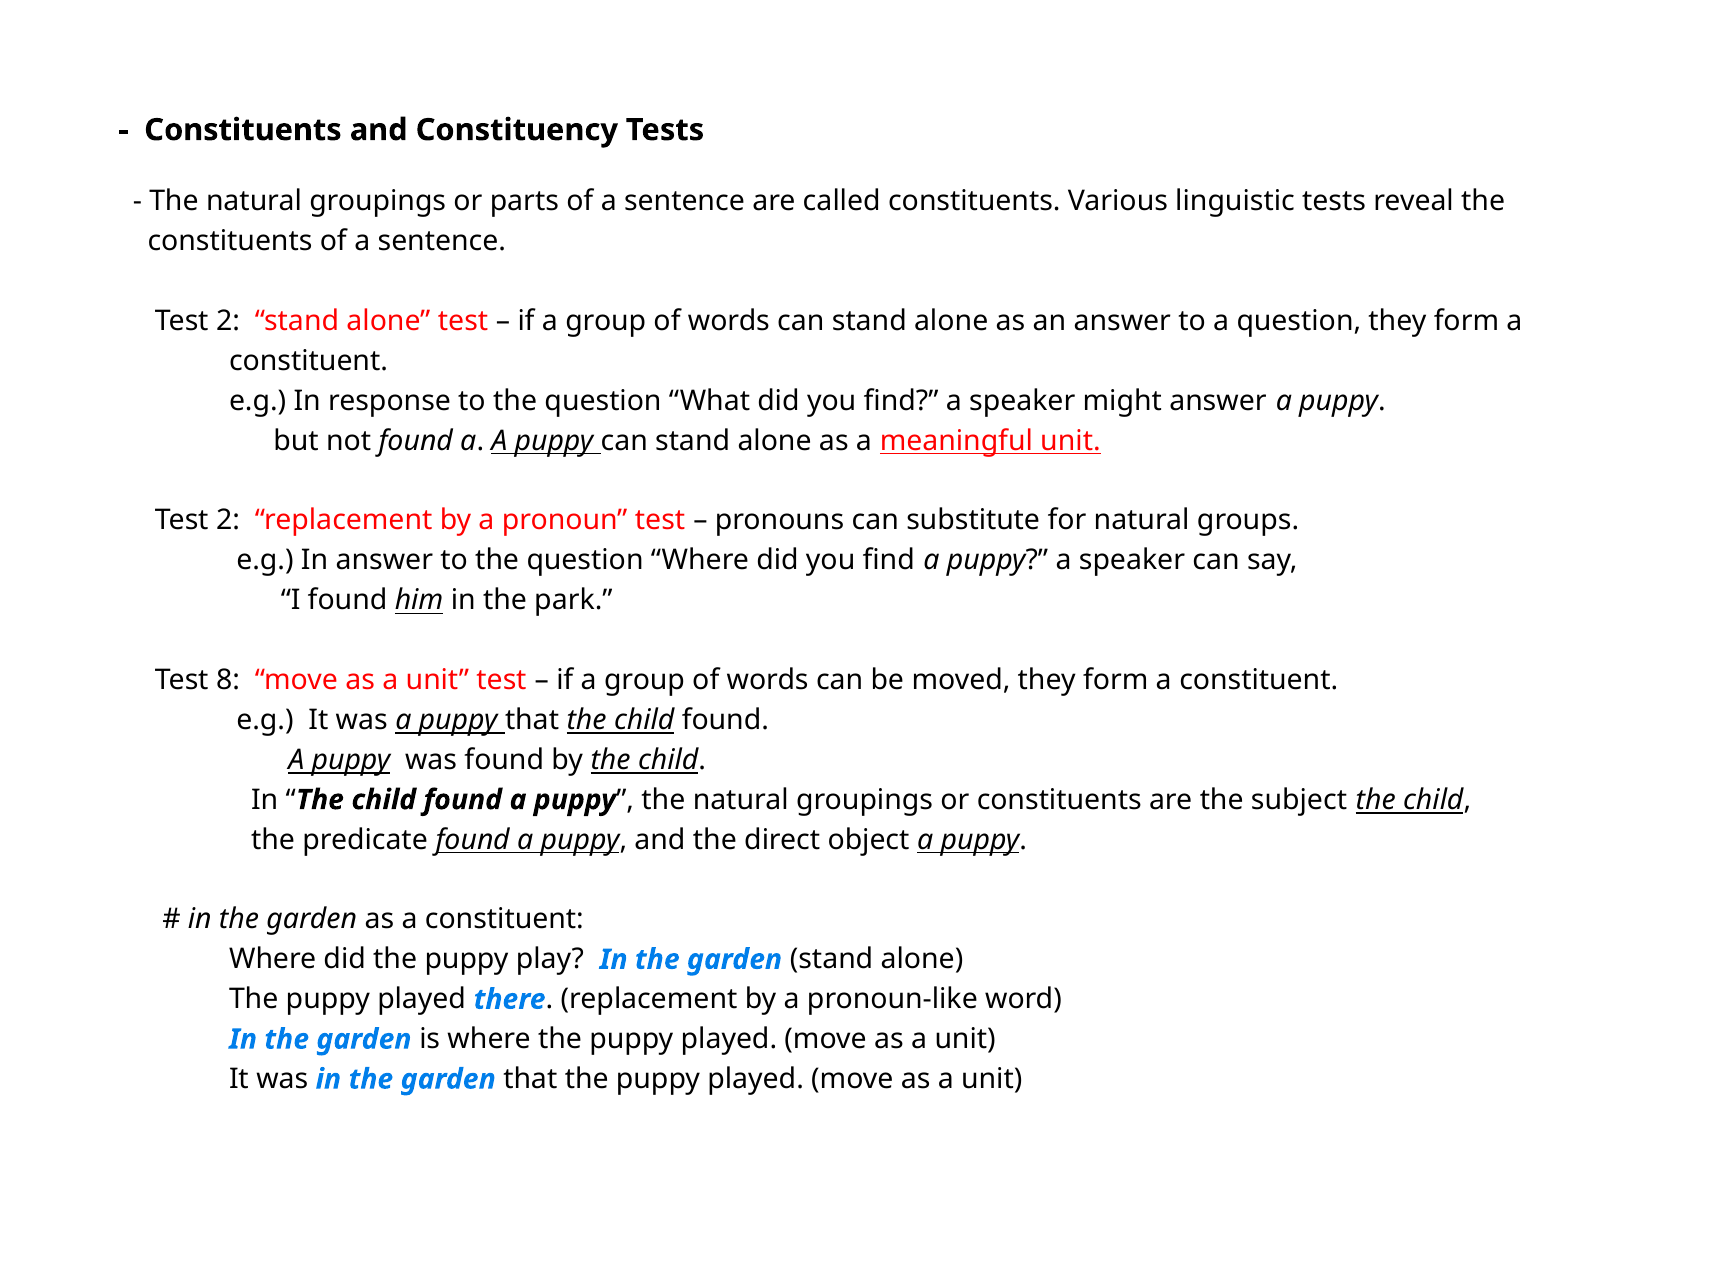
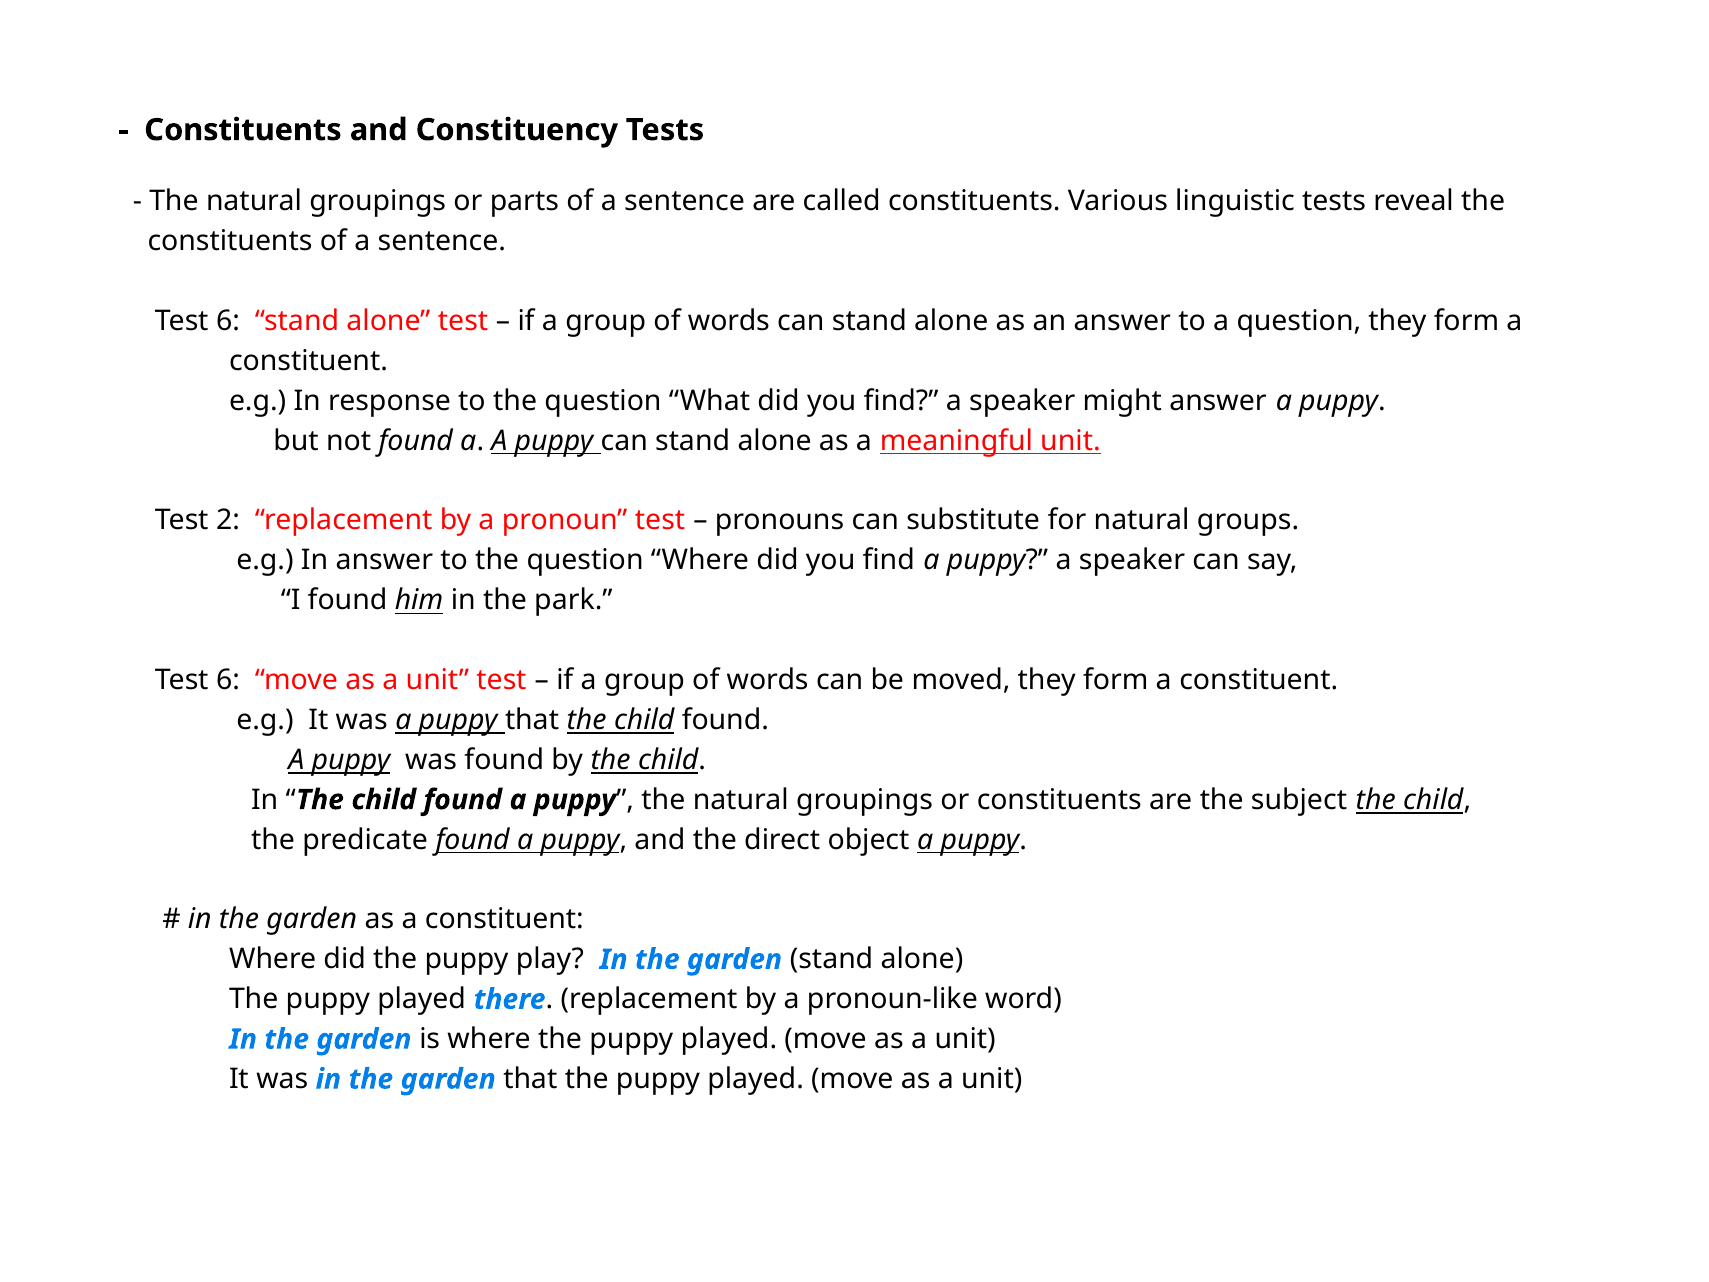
2: 2 -> 6 (228, 321)
8: 8 -> 6 (228, 680)
